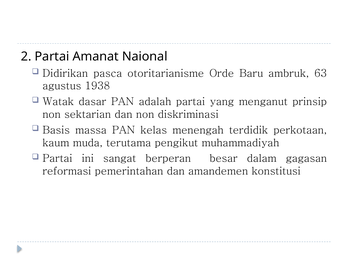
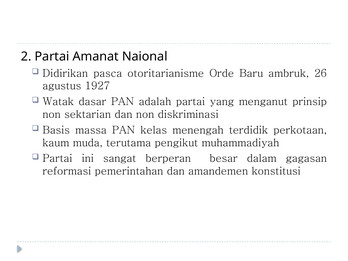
63: 63 -> 26 (321, 73)
1938: 1938 -> 1927 (97, 86)
